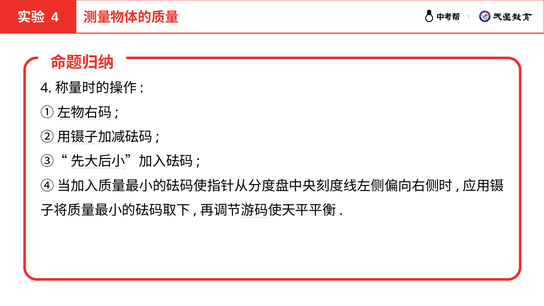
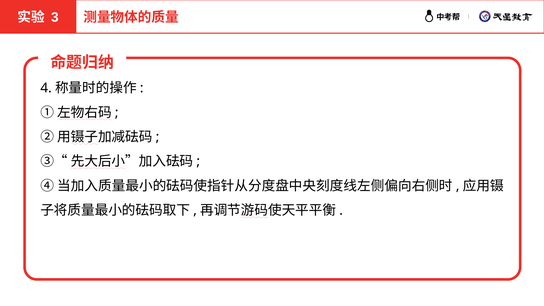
4: 4 -> 3 (55, 18)
